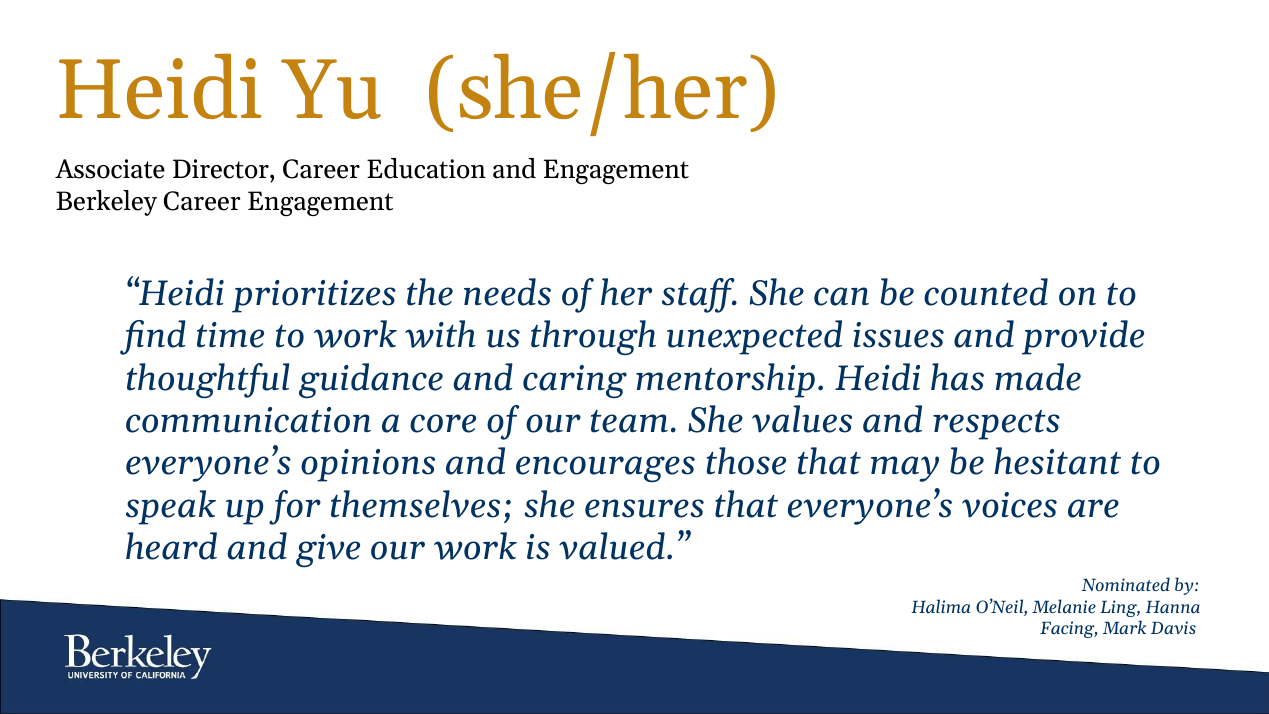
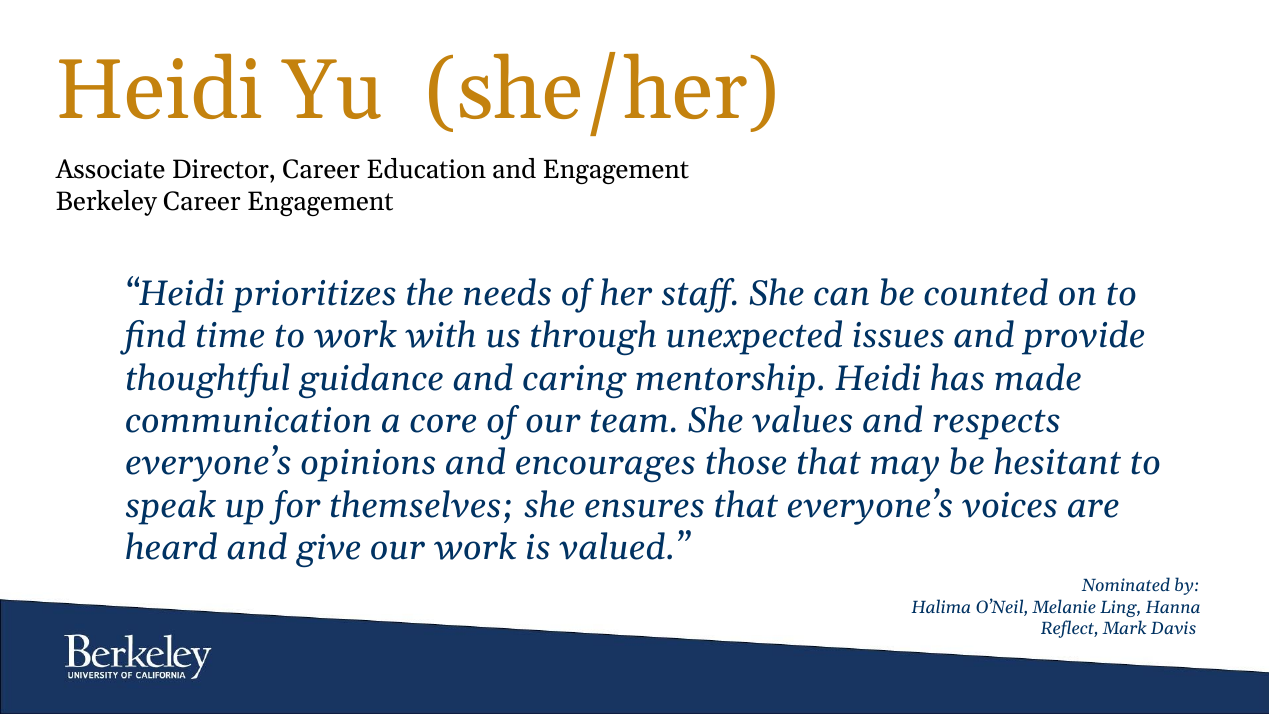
Facing: Facing -> Reflect (1070, 628)
